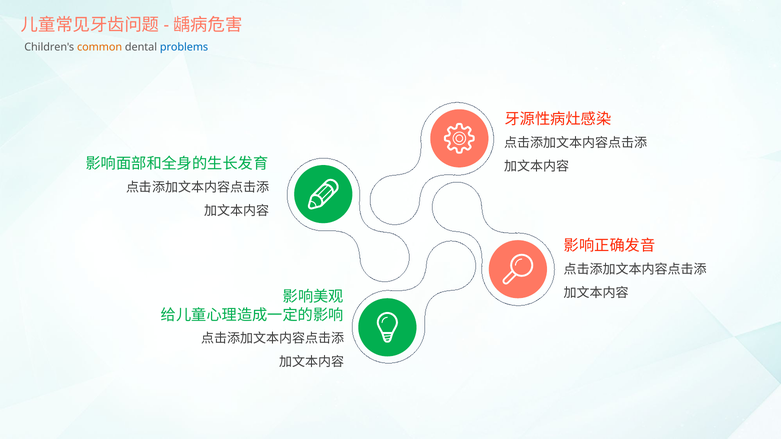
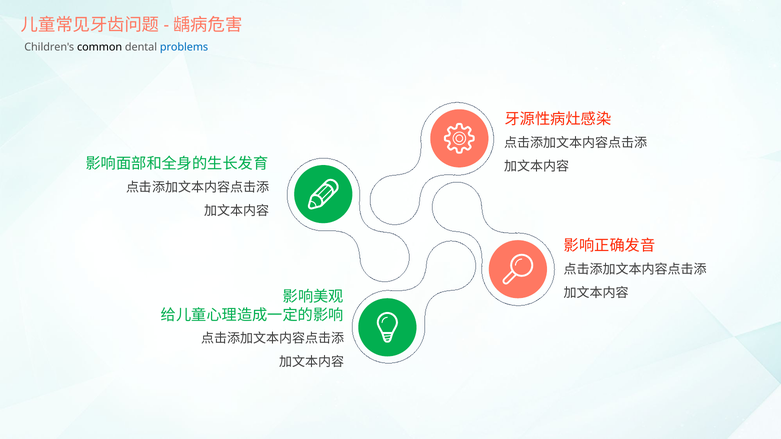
common colour: orange -> black (100, 47)
